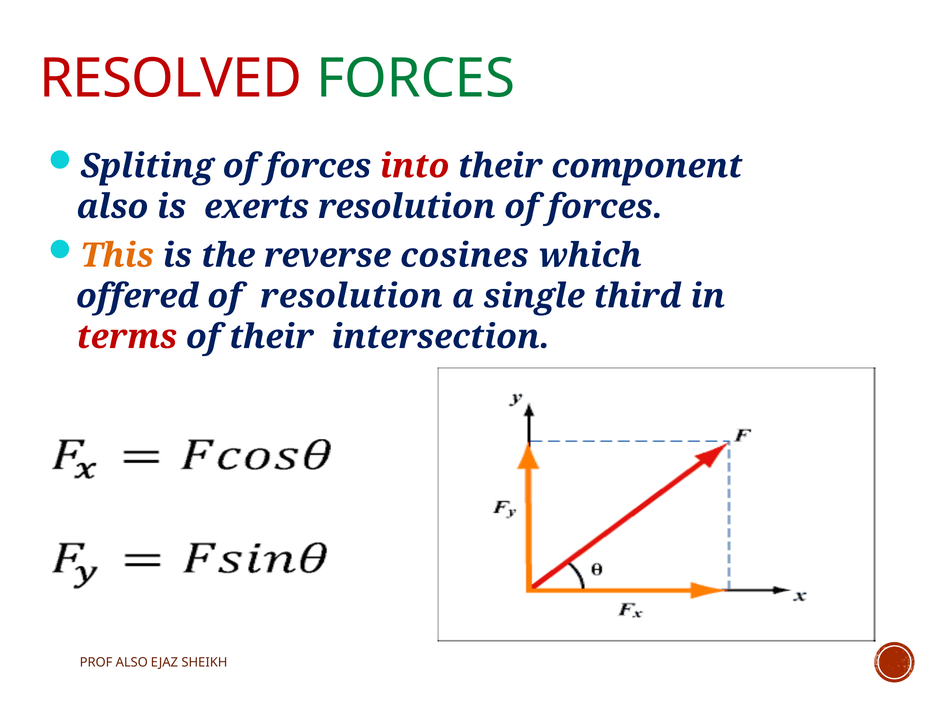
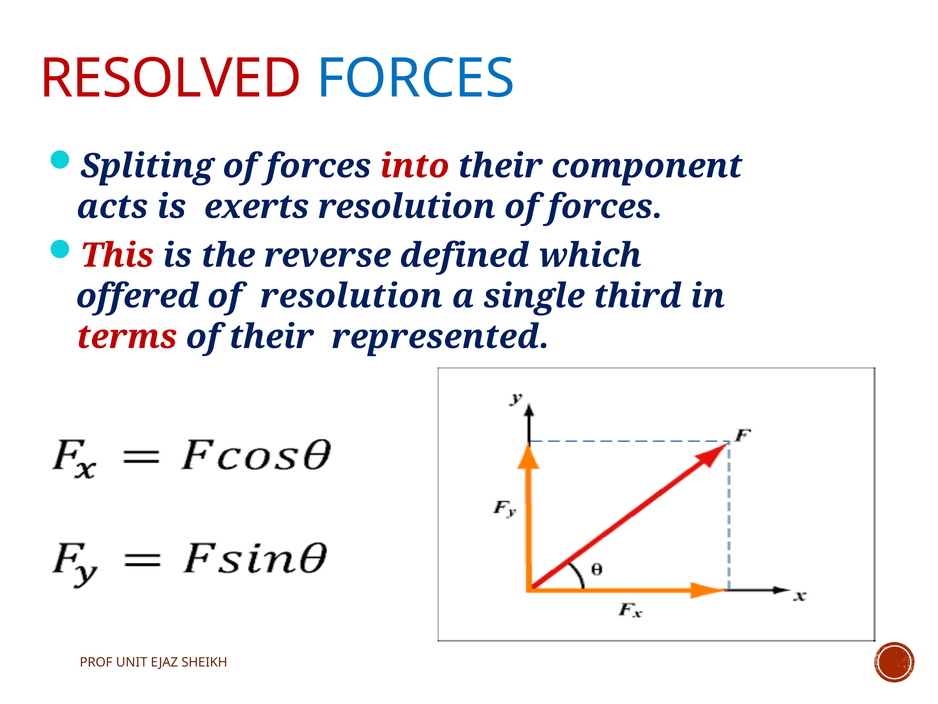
FORCES colour: green -> blue (416, 78)
also: also -> acts (112, 207)
This colour: orange -> red (117, 255)
cosines: cosines -> defined (465, 255)
intersection: intersection -> represented (441, 337)
PROF ALSO: ALSO -> UNIT (132, 662)
